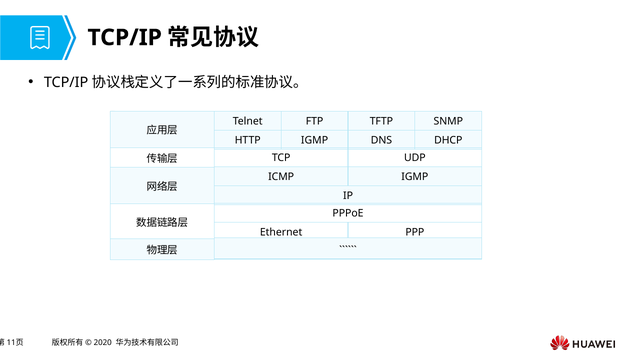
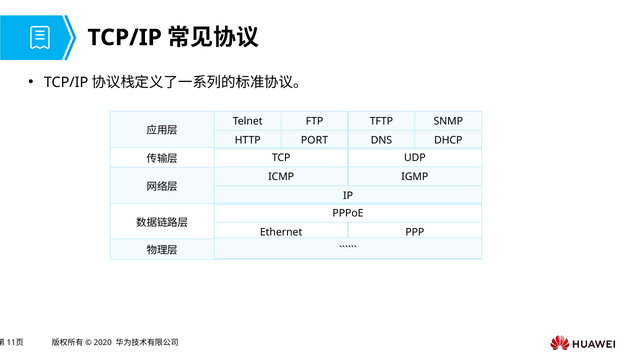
HTTP IGMP: IGMP -> PORT (314, 140)
